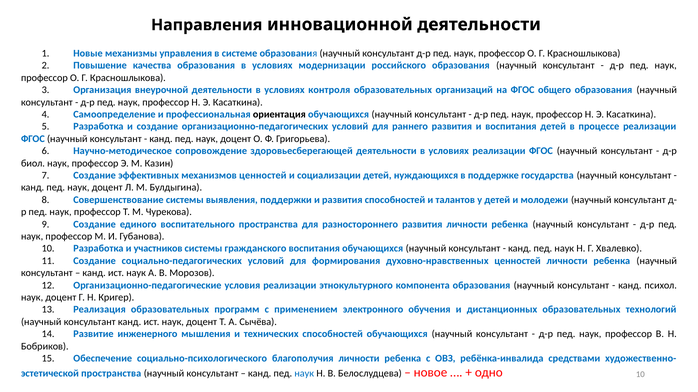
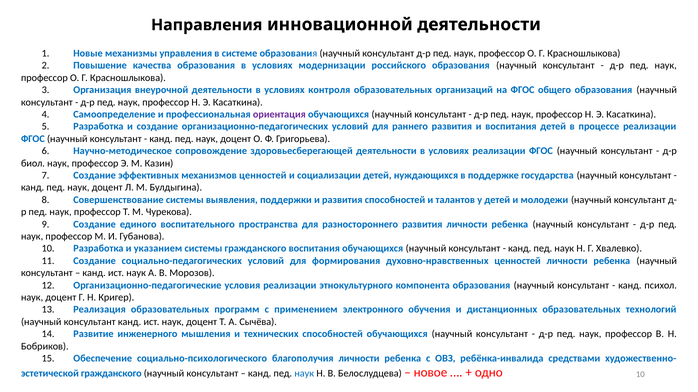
ориентация colour: black -> purple (279, 115)
участников: участников -> указанием (158, 249)
пространства: пространства -> гражданского (111, 374)
